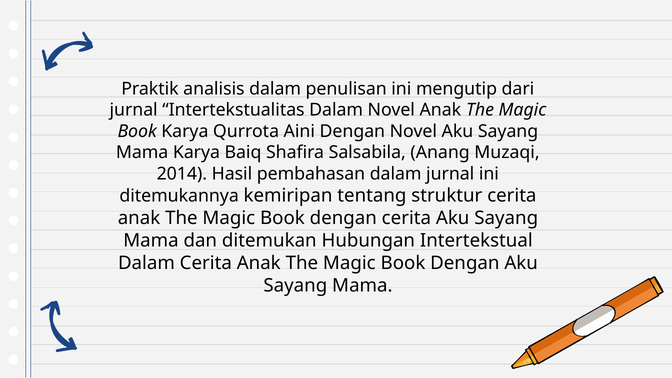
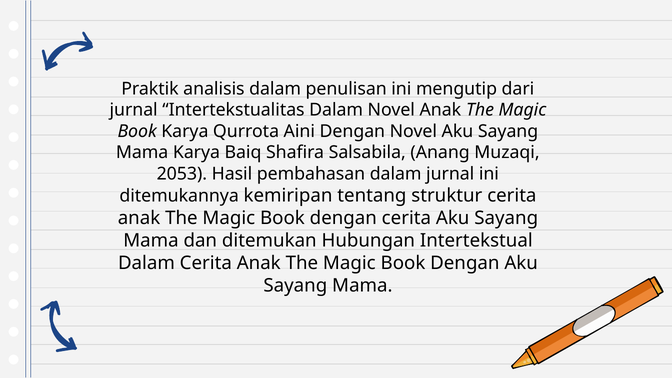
2014: 2014 -> 2053 (182, 174)
